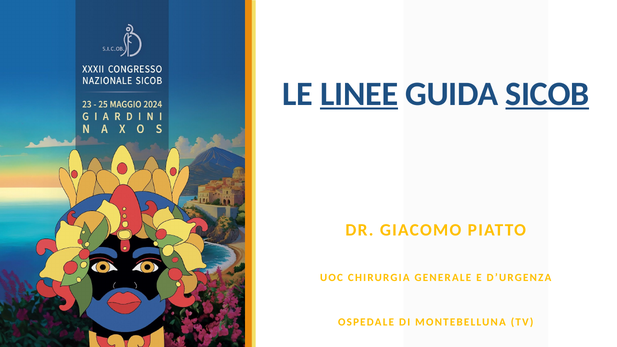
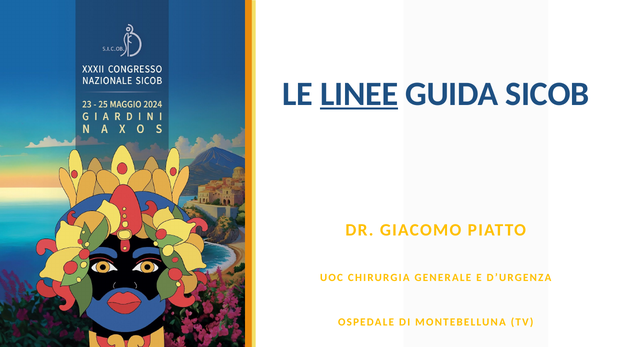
SICOB underline: present -> none (547, 94)
